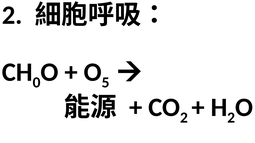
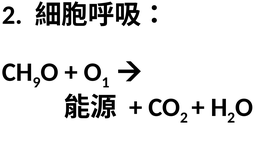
0: 0 -> 9 (37, 83)
5: 5 -> 1 (106, 83)
